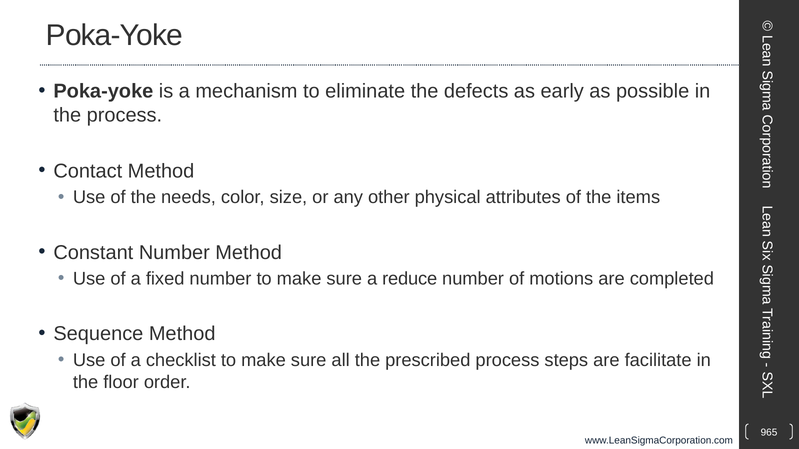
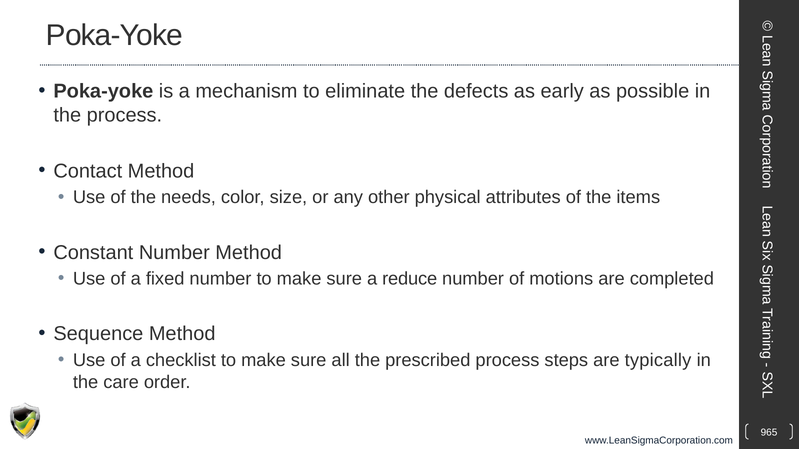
facilitate: facilitate -> typically (658, 361)
floor: floor -> care (121, 383)
